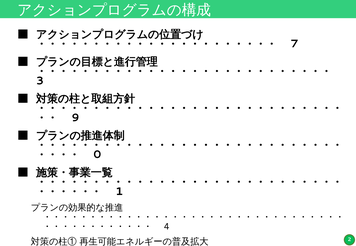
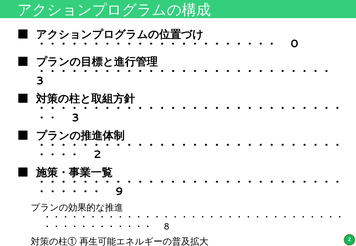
7: 7 -> 0 (295, 44)
9: 9 -> 3 (75, 118)
0: 0 -> 2 (97, 155)
1: 1 -> 9 (119, 192)
4: 4 -> 8 (167, 227)
